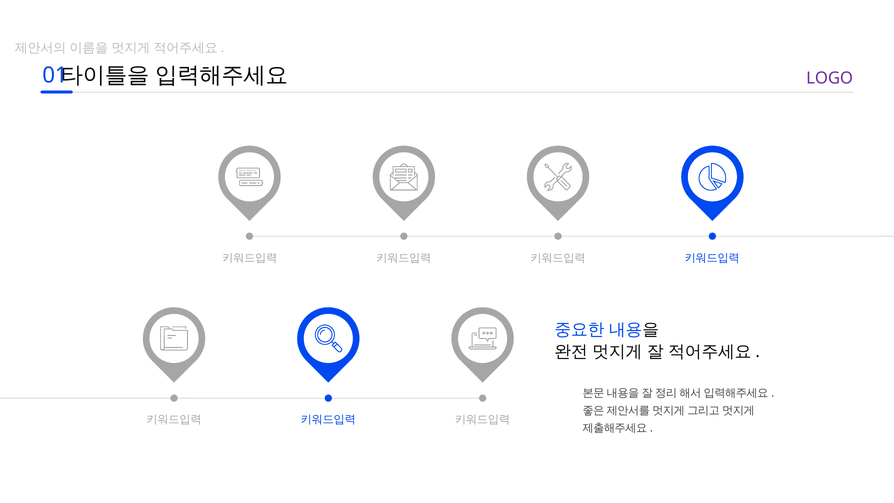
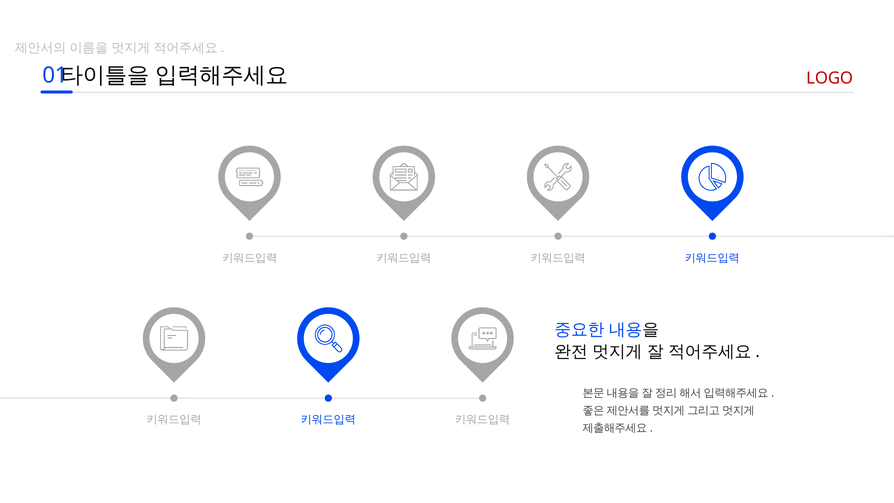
LOGO colour: purple -> red (830, 78)
